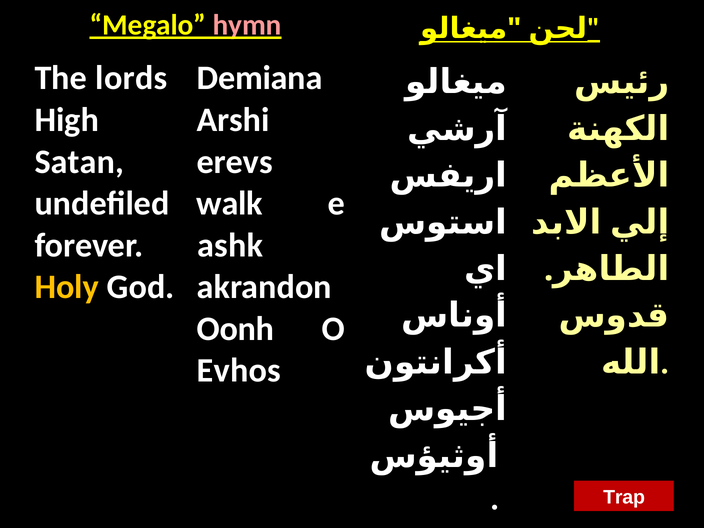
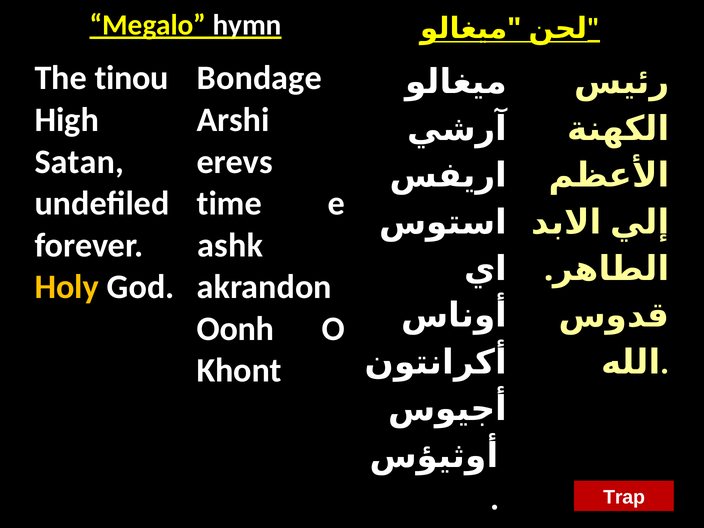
hymn colour: pink -> white (247, 25)
lords: lords -> tinou (132, 78)
Demiana: Demiana -> Bondage (259, 78)
walk: walk -> time (229, 203)
Evhos: Evhos -> Khont (239, 371)
